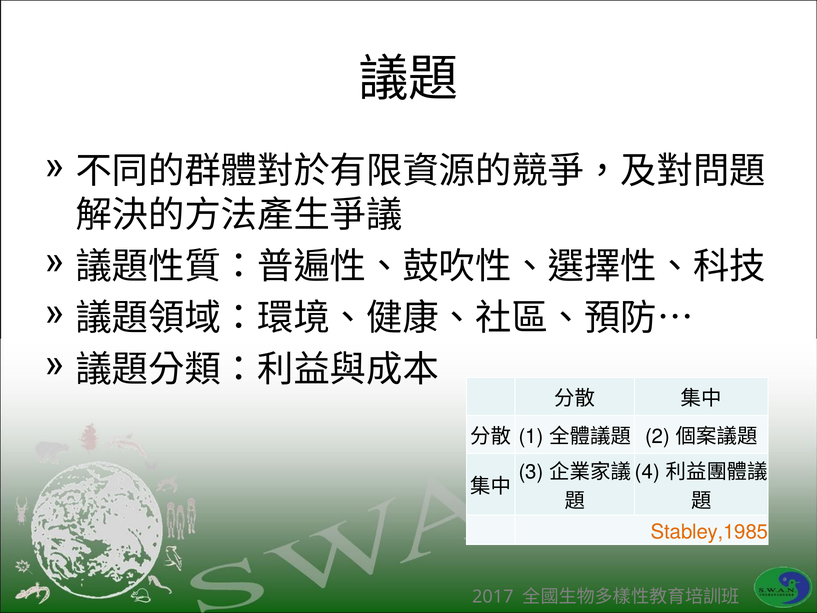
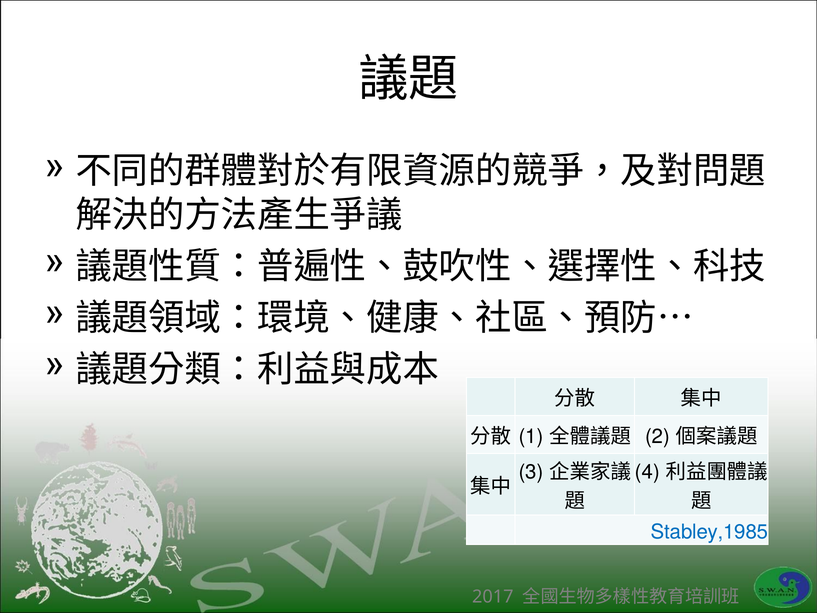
Stabley,1985 colour: orange -> blue (710, 532)
